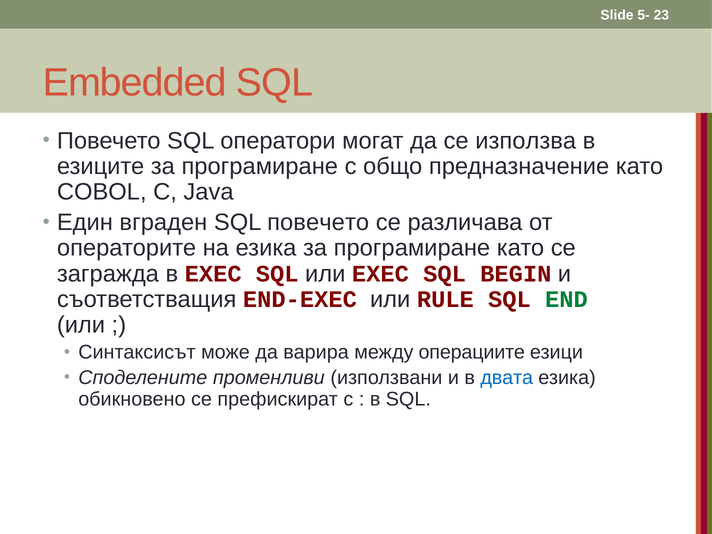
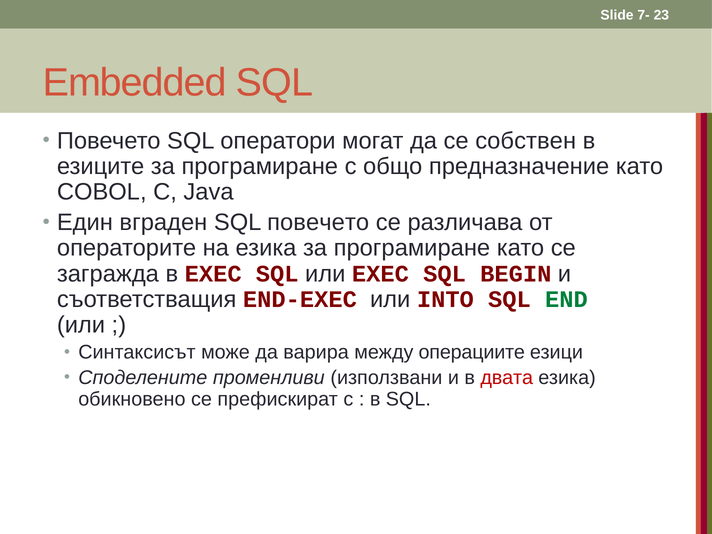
5-: 5- -> 7- (644, 15)
използва: използва -> собствен (526, 141)
RULE: RULE -> INTO (445, 299)
двата colour: blue -> red (507, 378)
